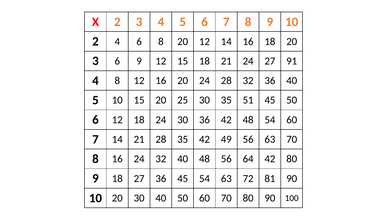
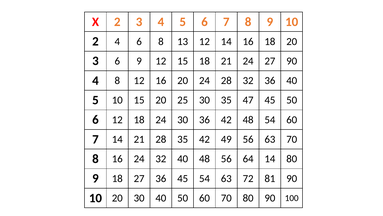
8 20: 20 -> 13 (183, 41)
27 91: 91 -> 90 (292, 61)
51: 51 -> 47 (248, 100)
64 42: 42 -> 14 (270, 159)
